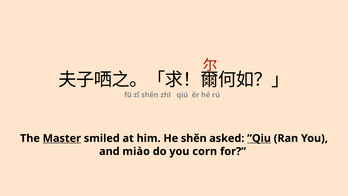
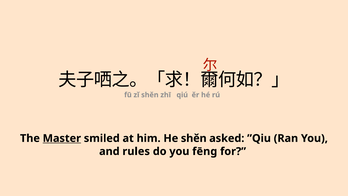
”Qiu underline: present -> none (259, 138)
miào: miào -> rules (136, 151)
corn: corn -> fēng (205, 151)
